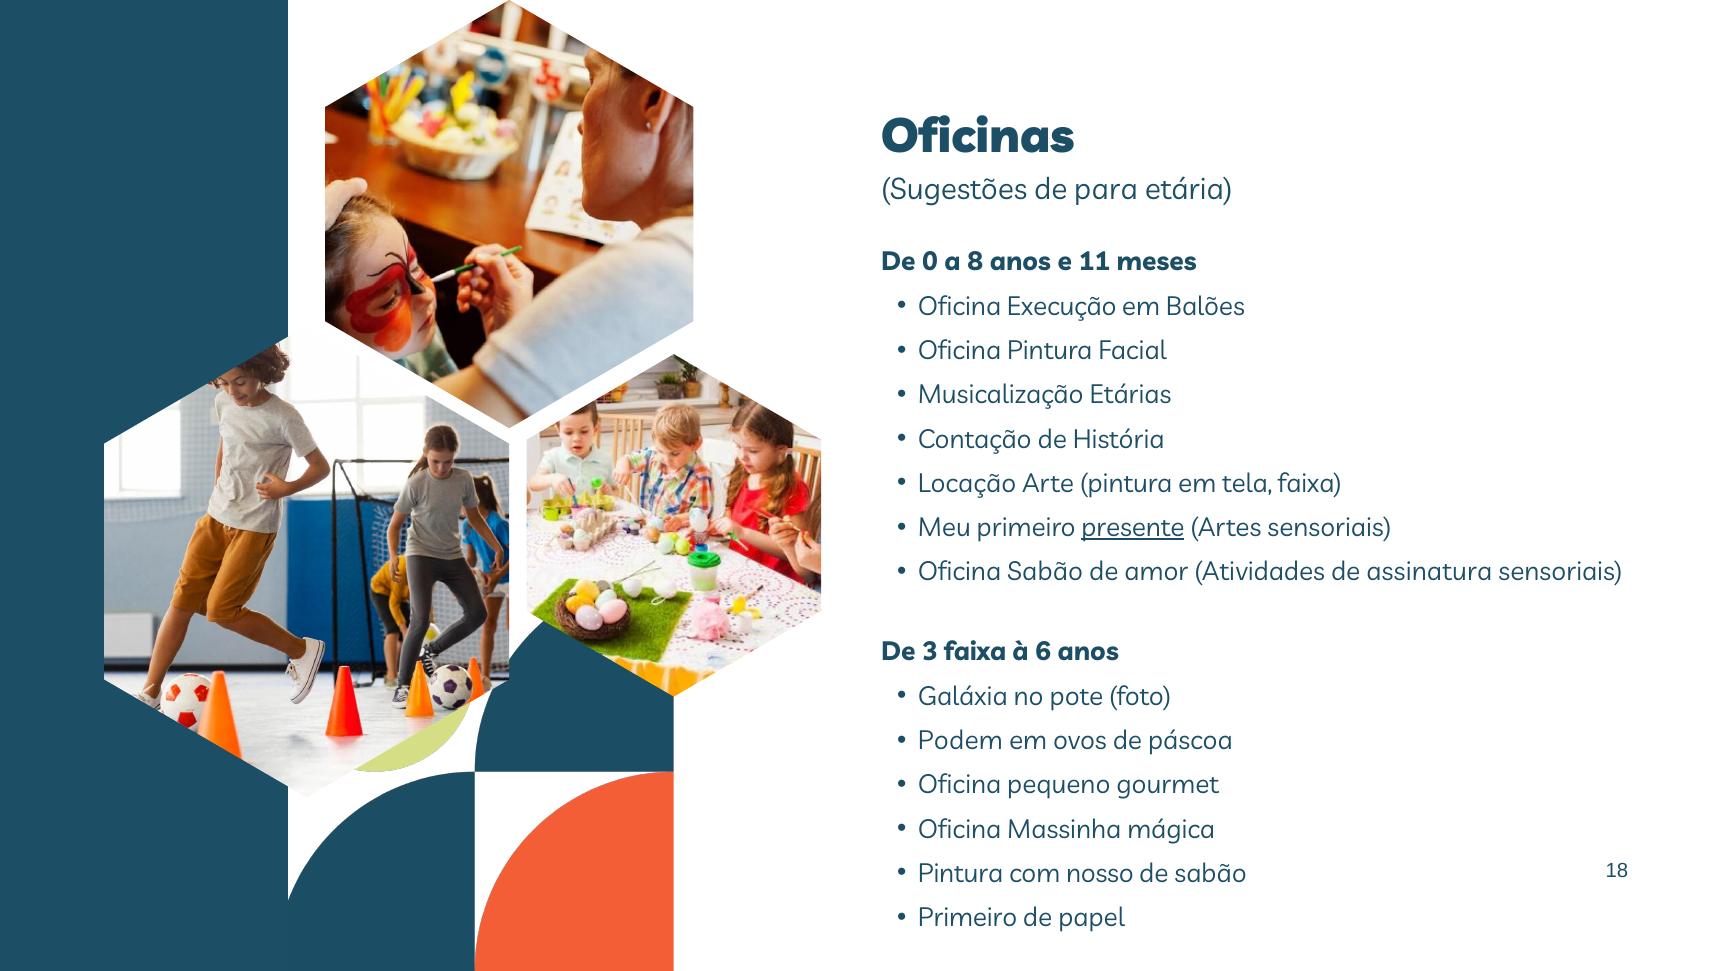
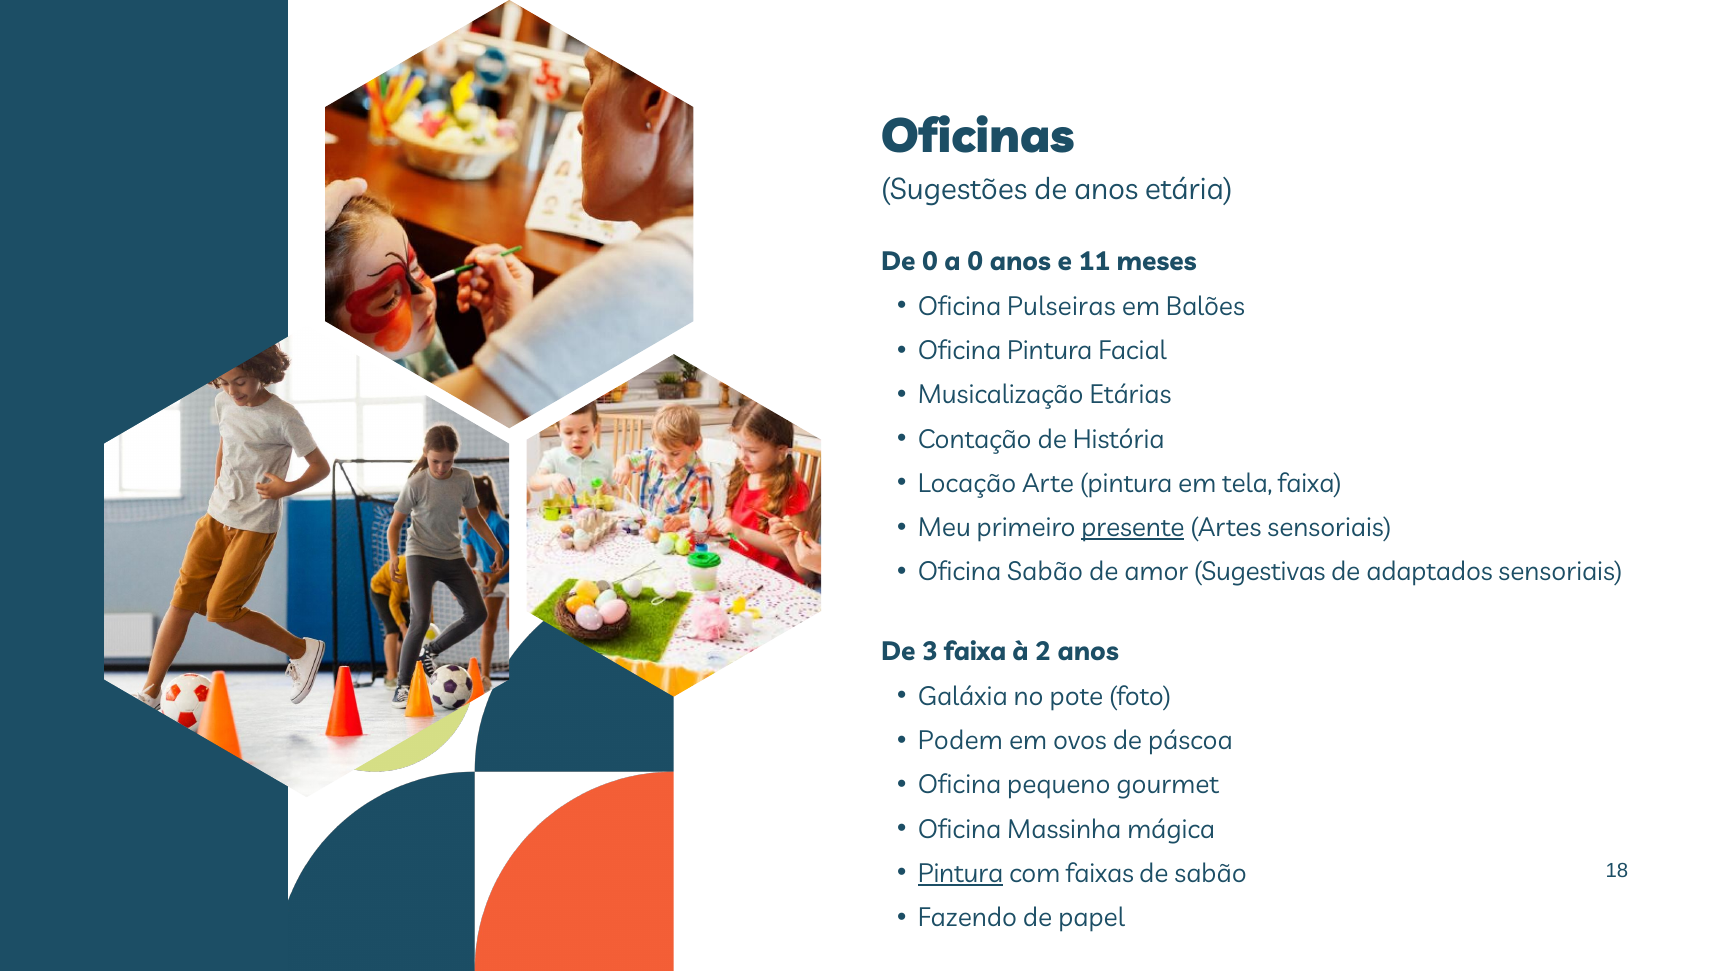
de para: para -> anos (1106, 190)
a 8: 8 -> 0 (975, 262)
Execução: Execução -> Pulseiras (1061, 307)
Atividades: Atividades -> Sugestivas (1260, 572)
assinatura: assinatura -> adaptados (1430, 572)
6: 6 -> 2 (1043, 653)
Pintura underline: none -> present (961, 874)
nosso: nosso -> faixas (1100, 874)
Primeiro: Primeiro -> Fazendo (968, 918)
